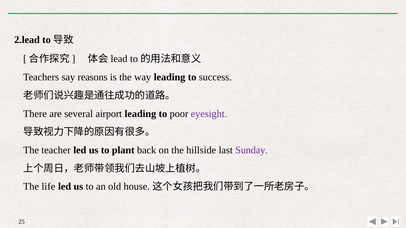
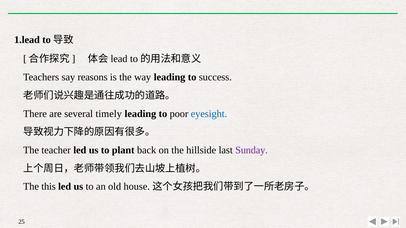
2.lead: 2.lead -> 1.lead (27, 40)
airport: airport -> timely (109, 114)
eyesight colour: purple -> blue (209, 114)
life: life -> this (49, 187)
